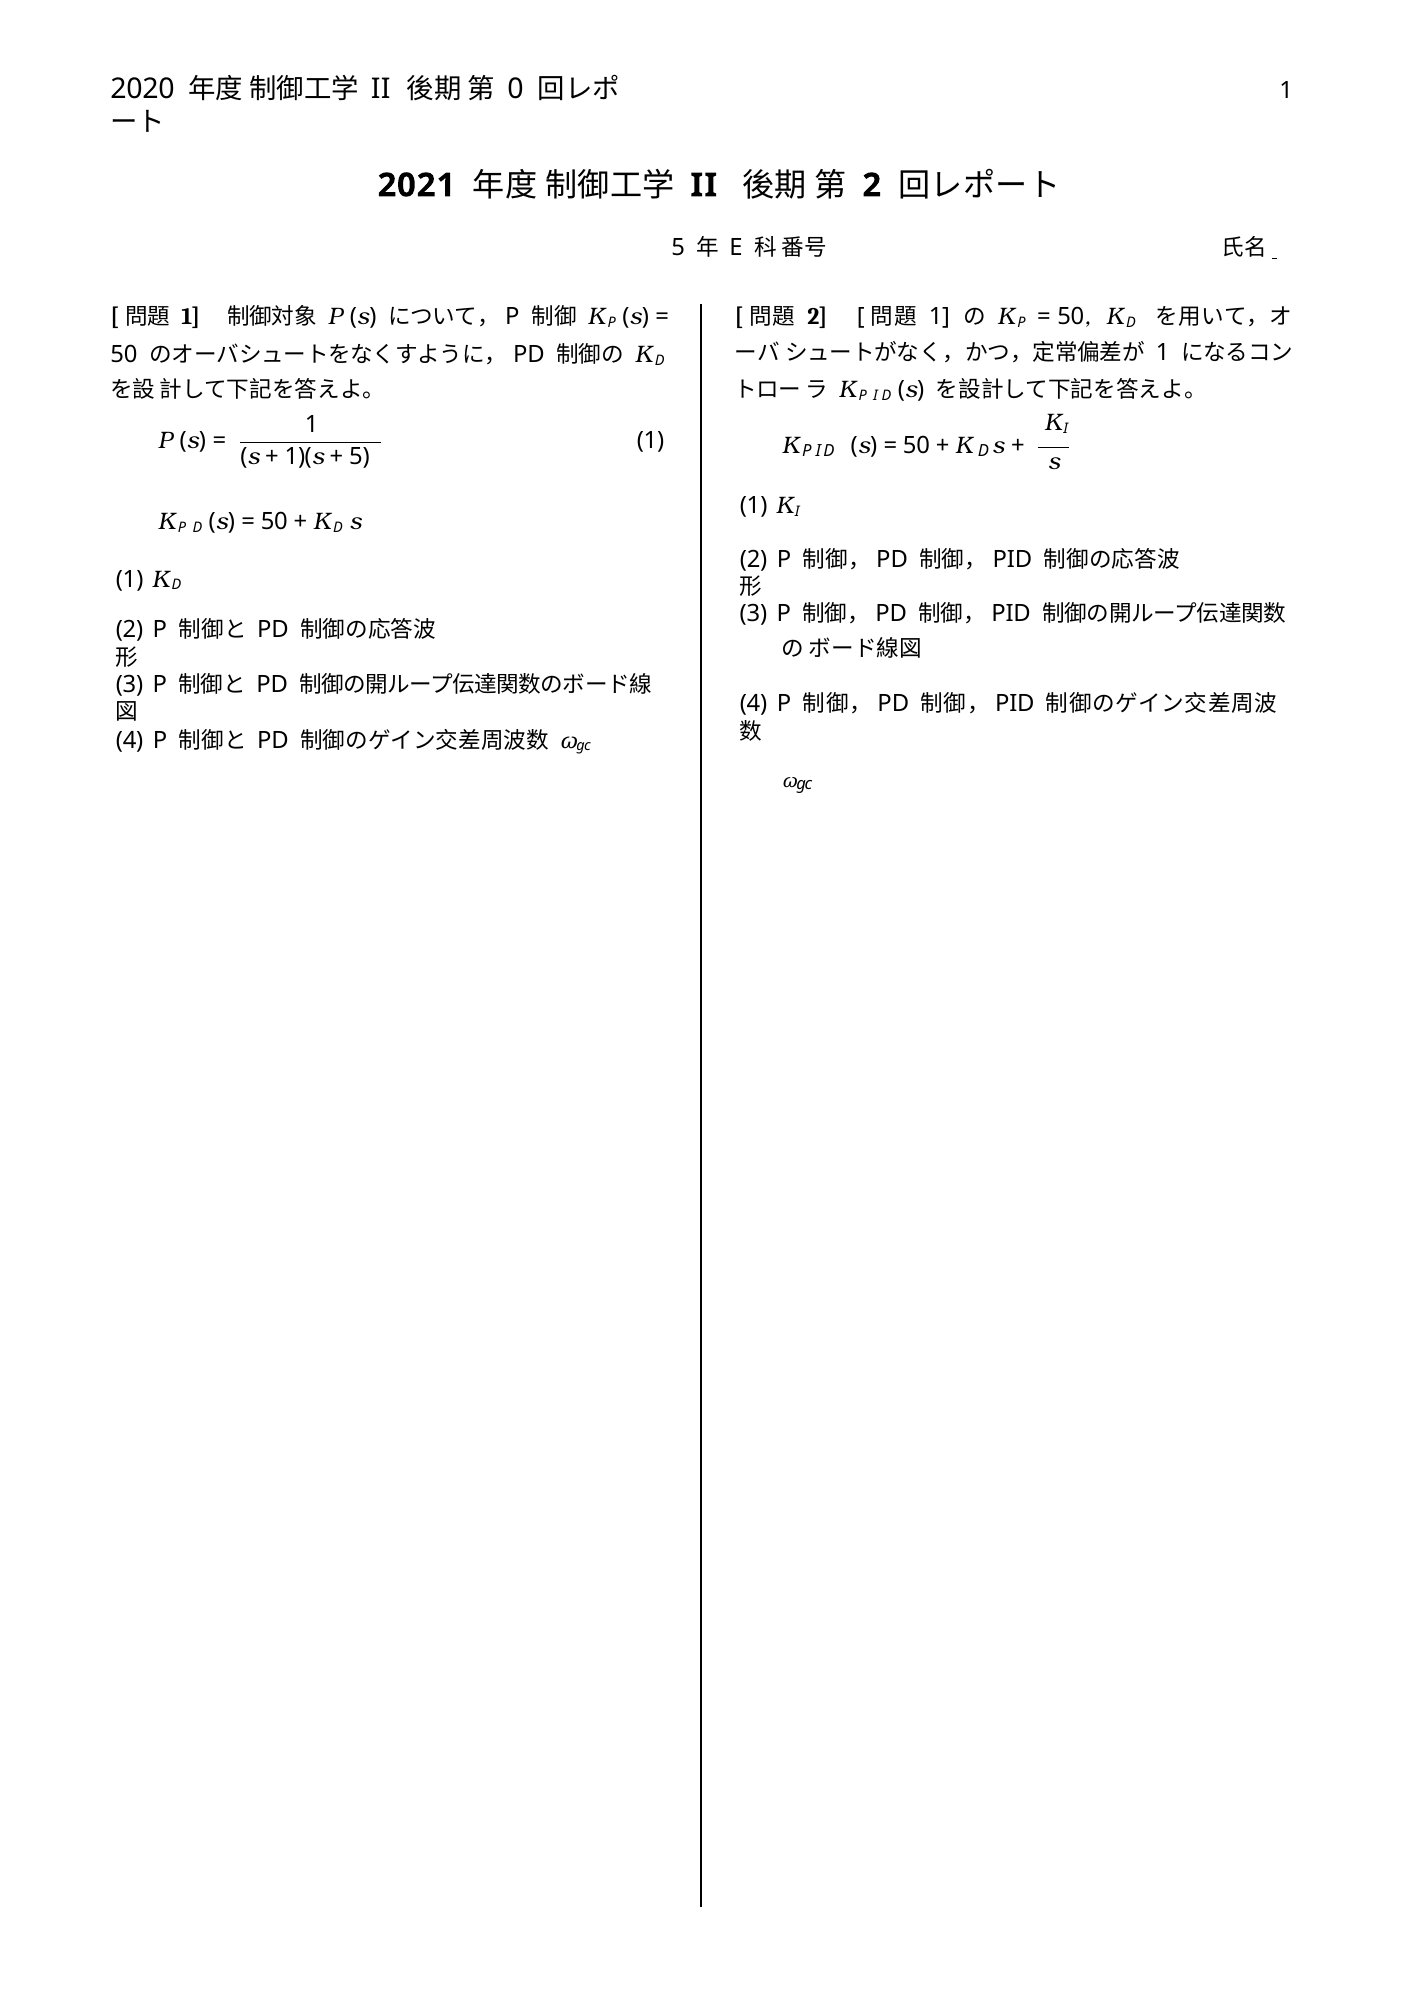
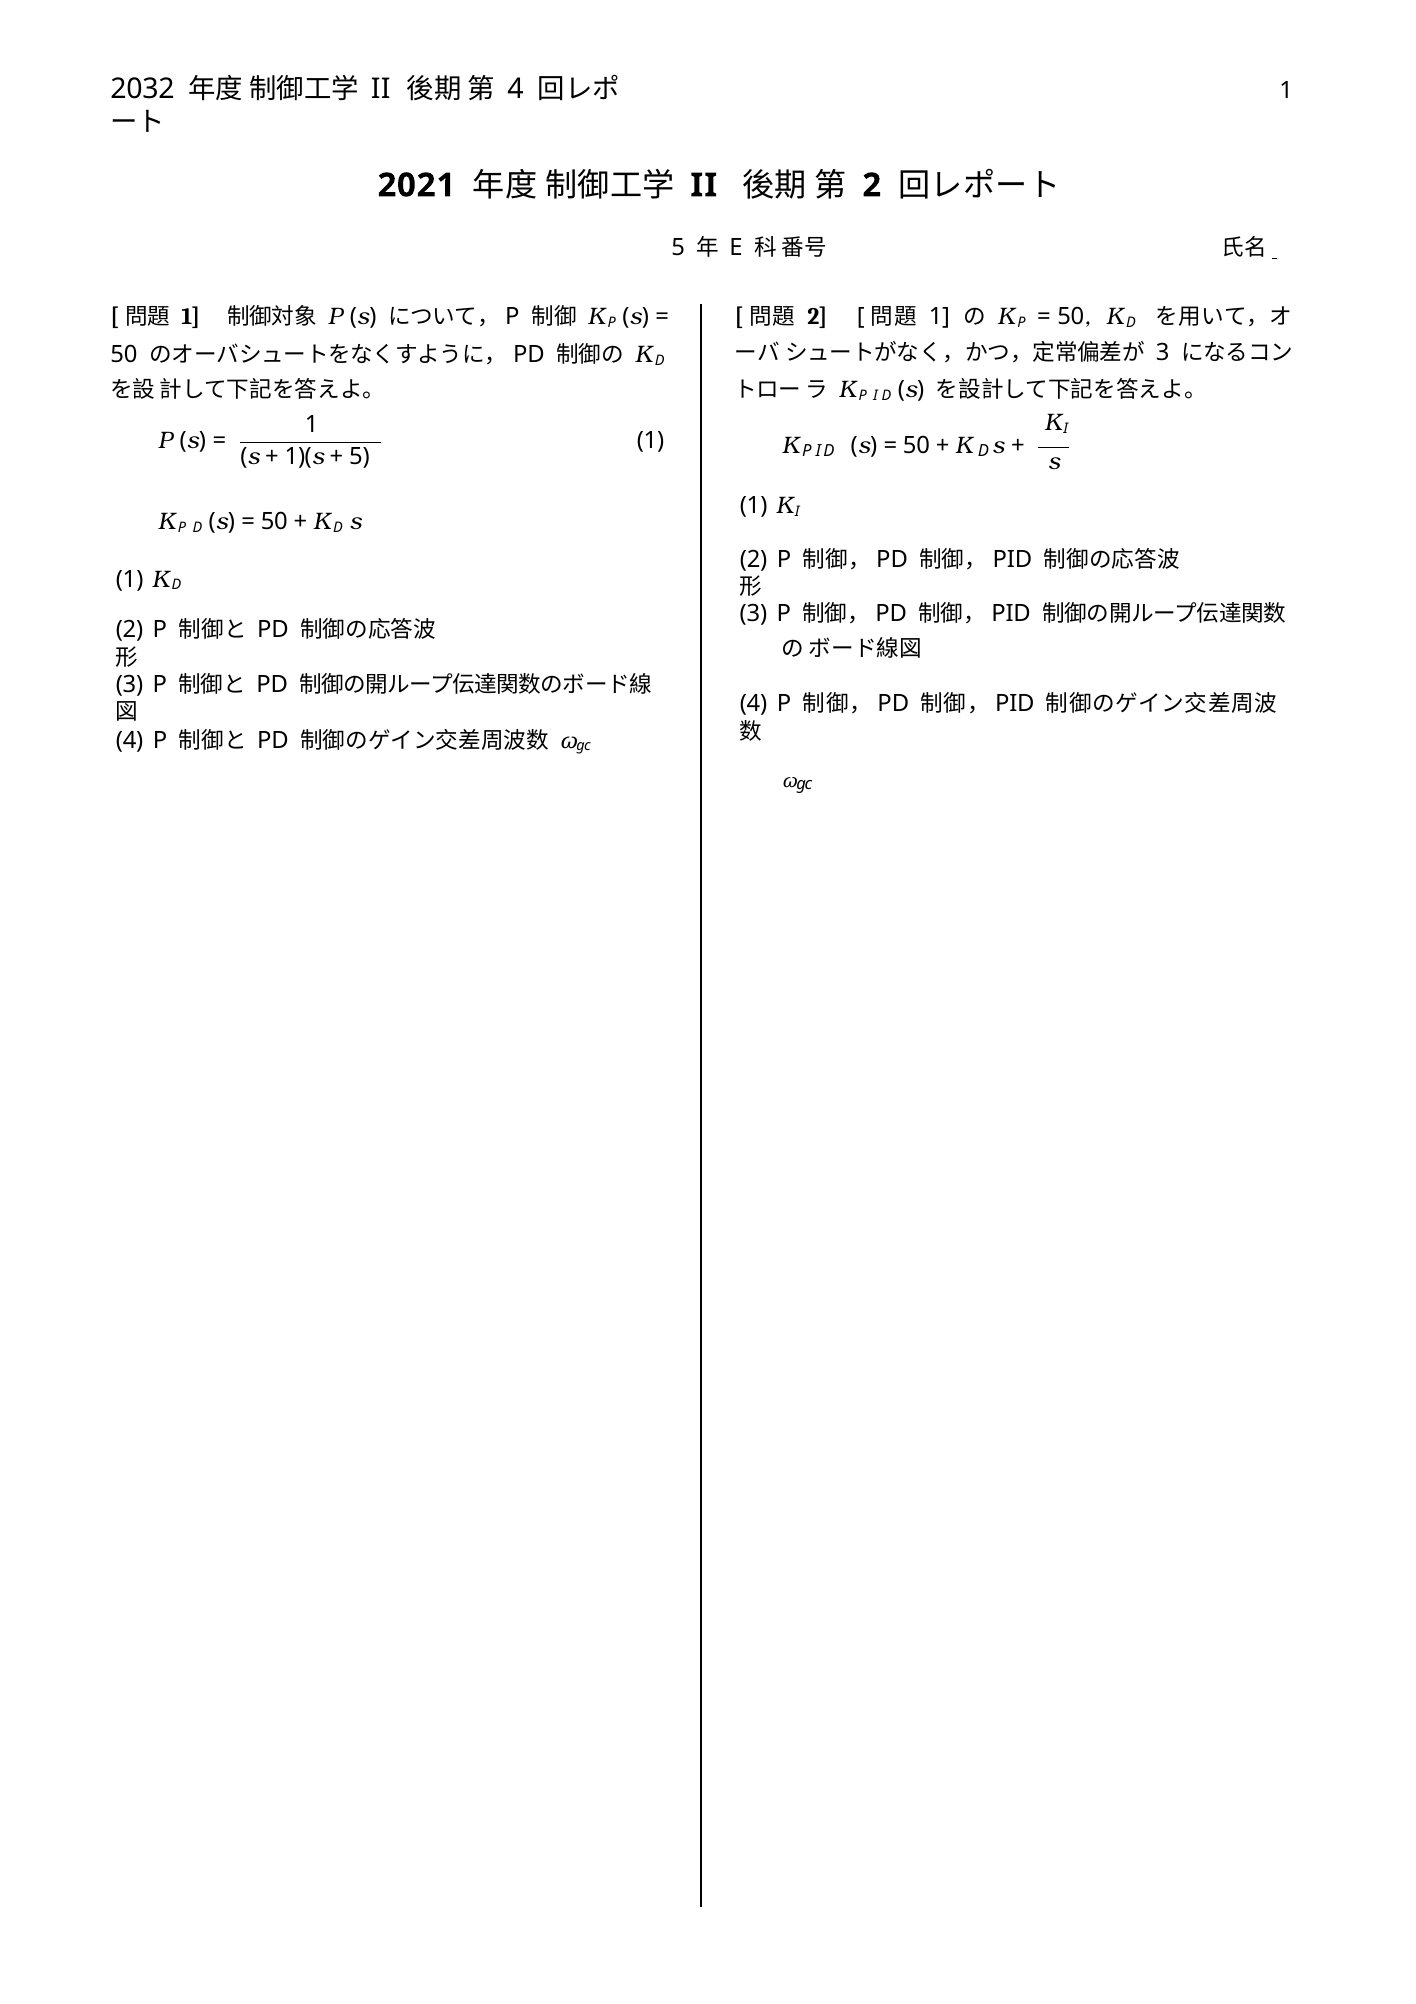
2020: 2020 -> 2032 (143, 89)
0: 0 -> 4 (516, 89)
1: 1 -> 3 (1163, 353)
